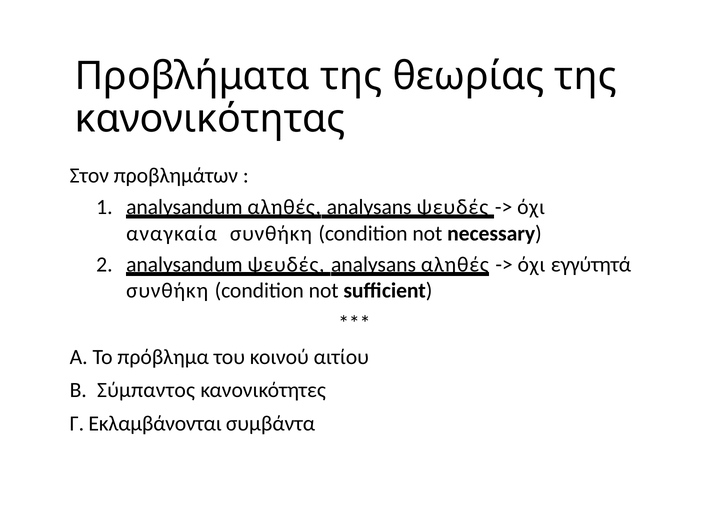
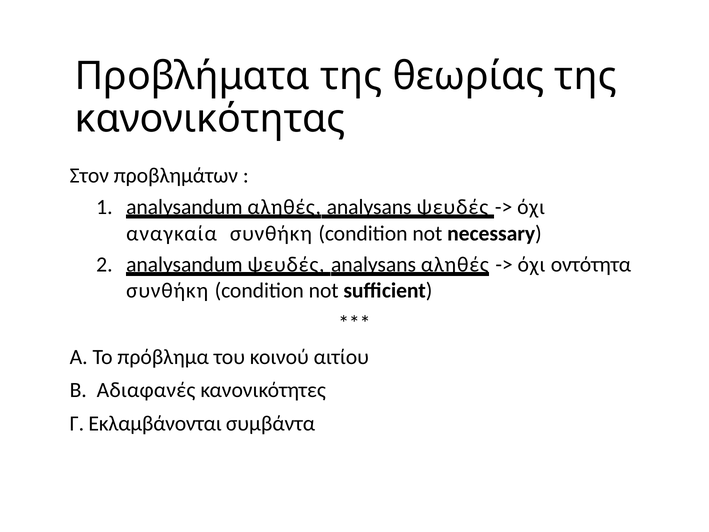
εγγύτητά: εγγύτητά -> οντότητα (591, 264)
Σύμπαντος: Σύμπαντος -> Αδιαφανές (146, 390)
